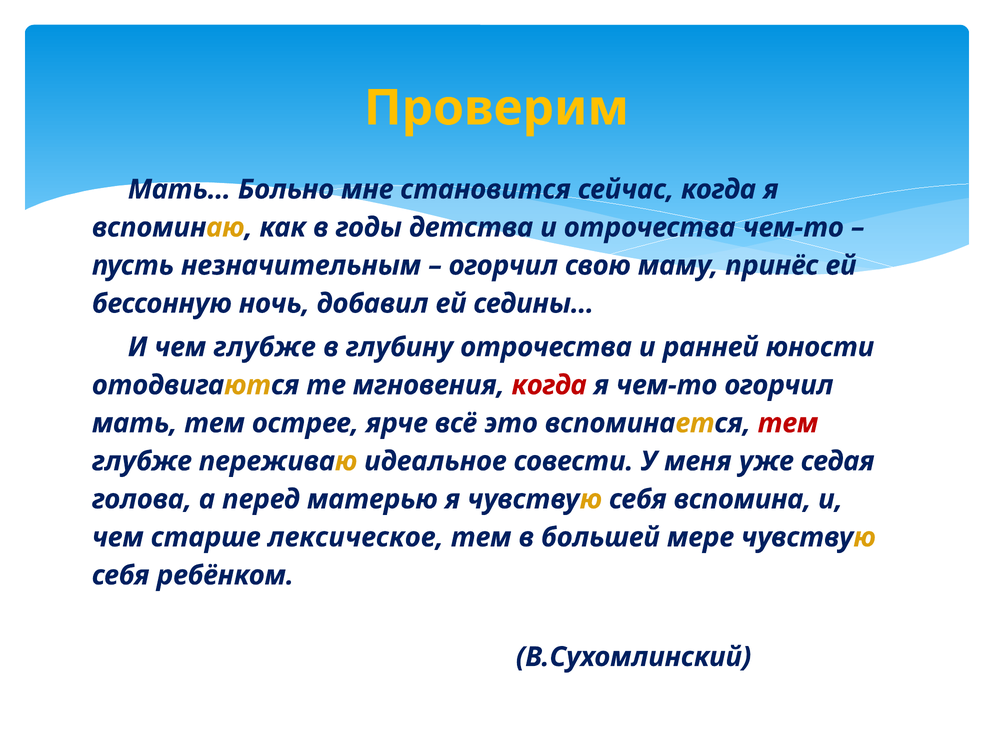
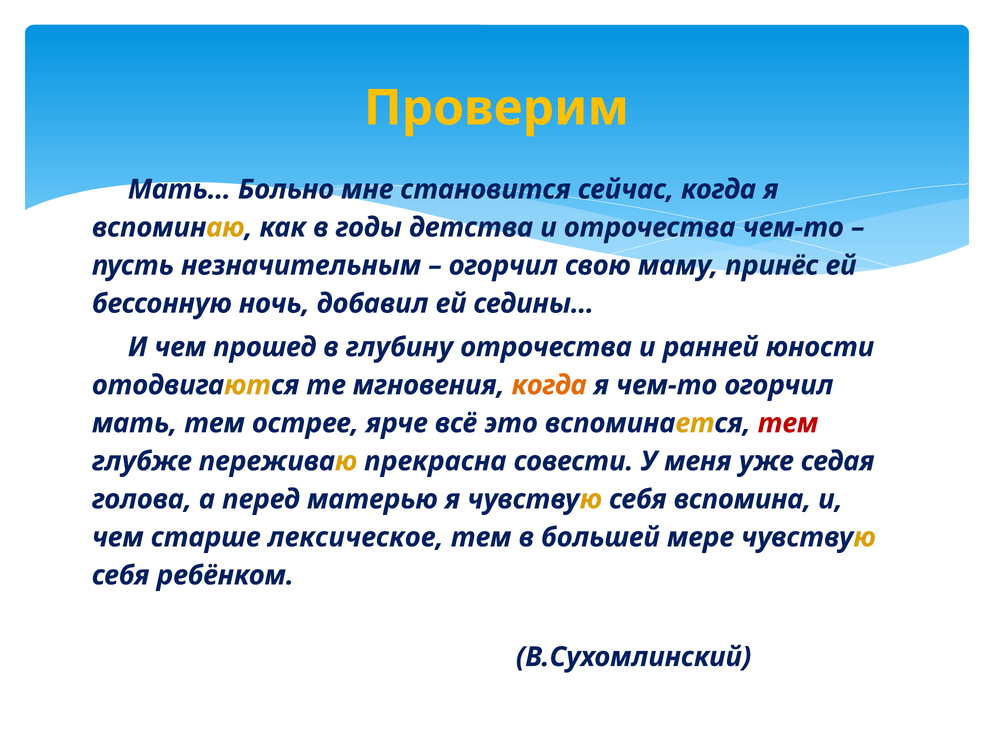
чем глубже: глубже -> прошед (265, 347)
когда colour: red -> orange (549, 386)
идеальное: идеальное -> прекрасна (435, 462)
